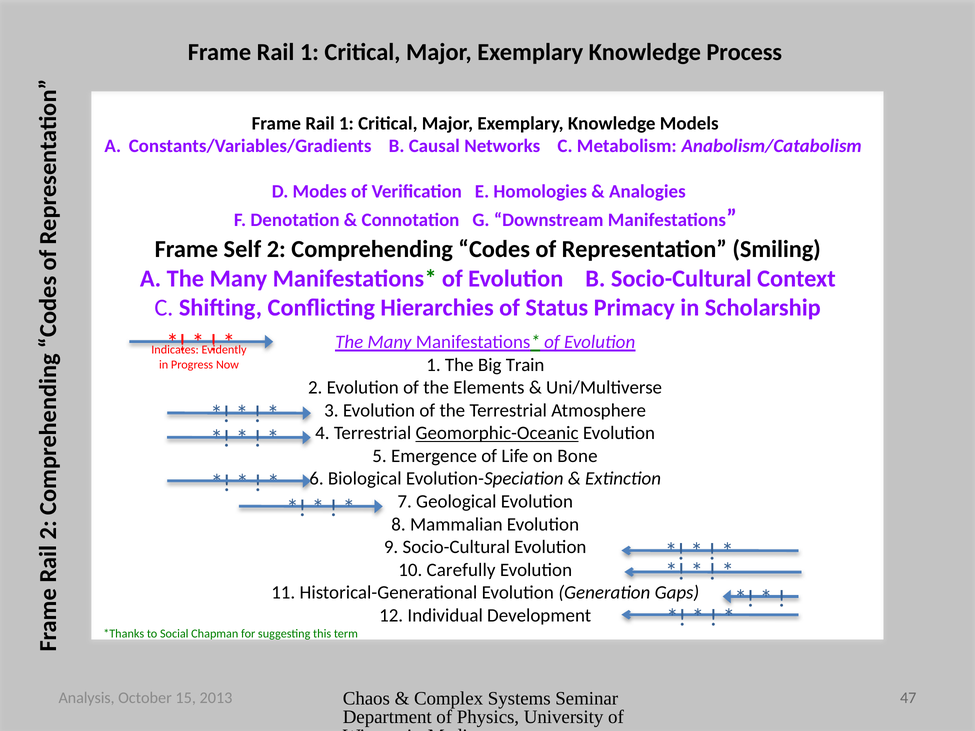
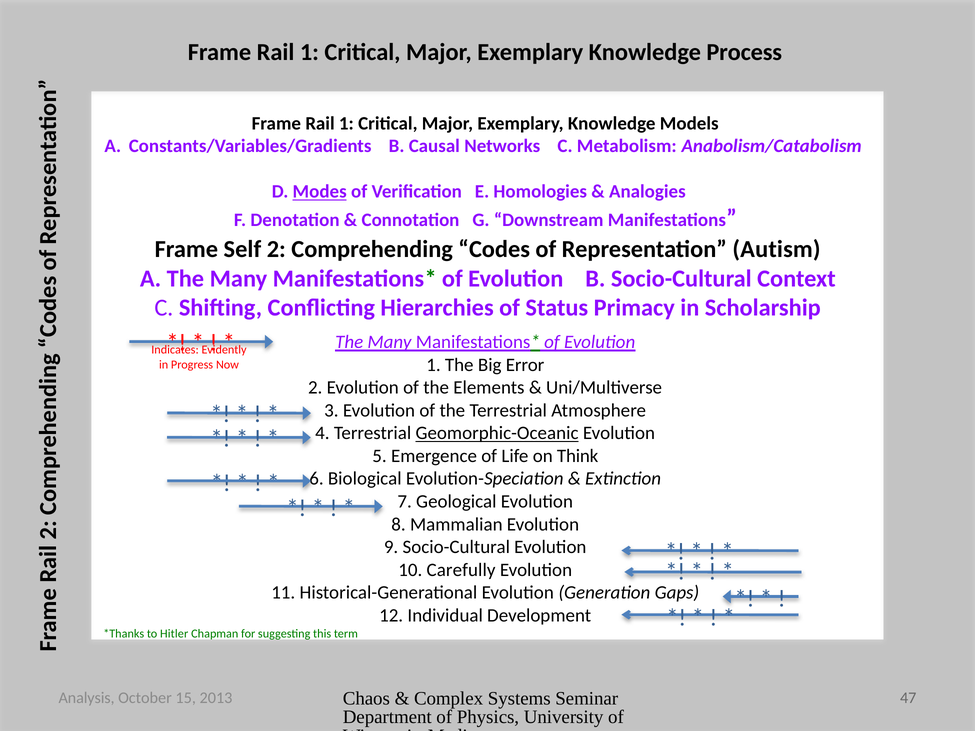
Modes underline: none -> present (320, 192)
Smiling: Smiling -> Autism (777, 249)
Train: Train -> Error (525, 365)
Bone: Bone -> Think (578, 456)
Social: Social -> Hitler (174, 634)
